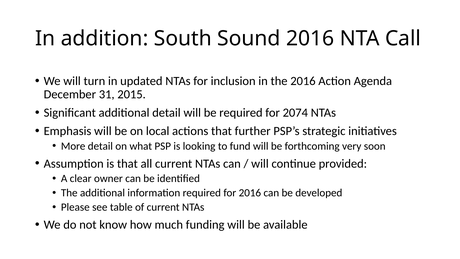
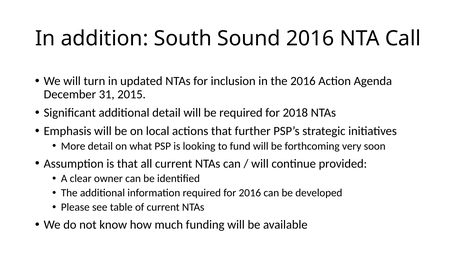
2074: 2074 -> 2018 (295, 113)
